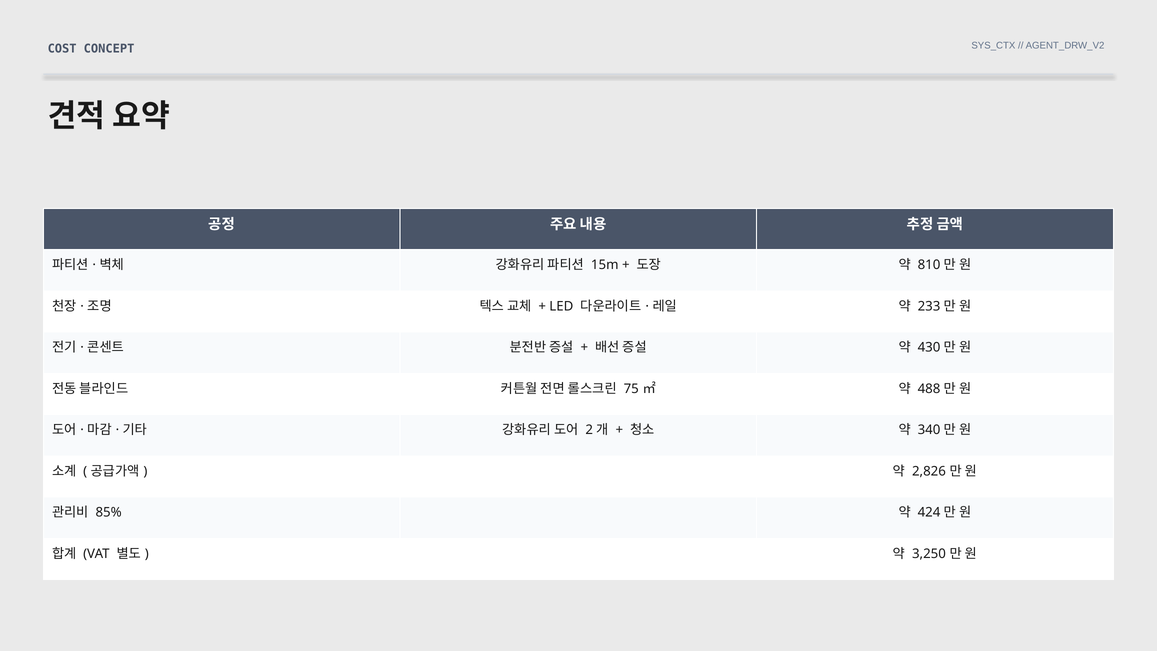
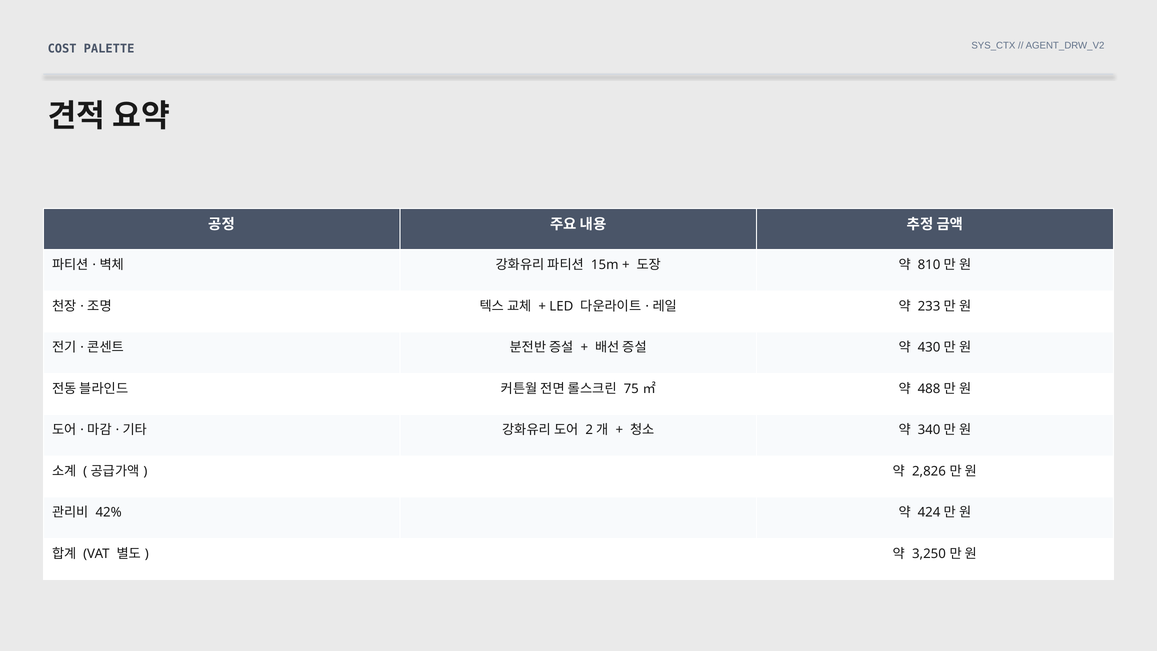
CONCEPT: CONCEPT -> PALETTE (109, 49)
85%: 85% -> 42% (109, 512)
